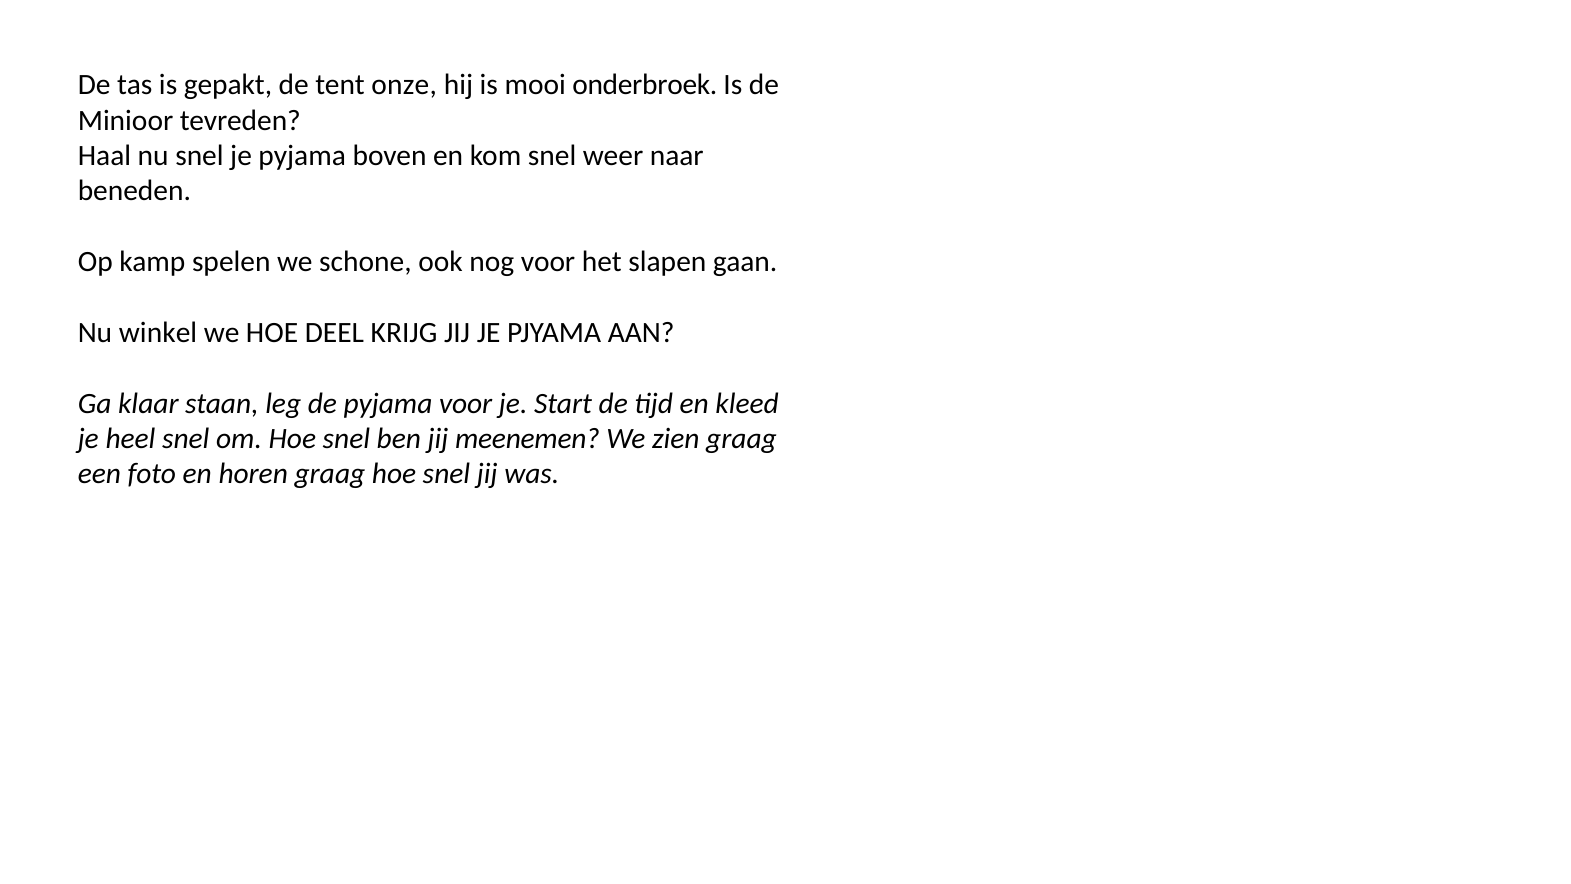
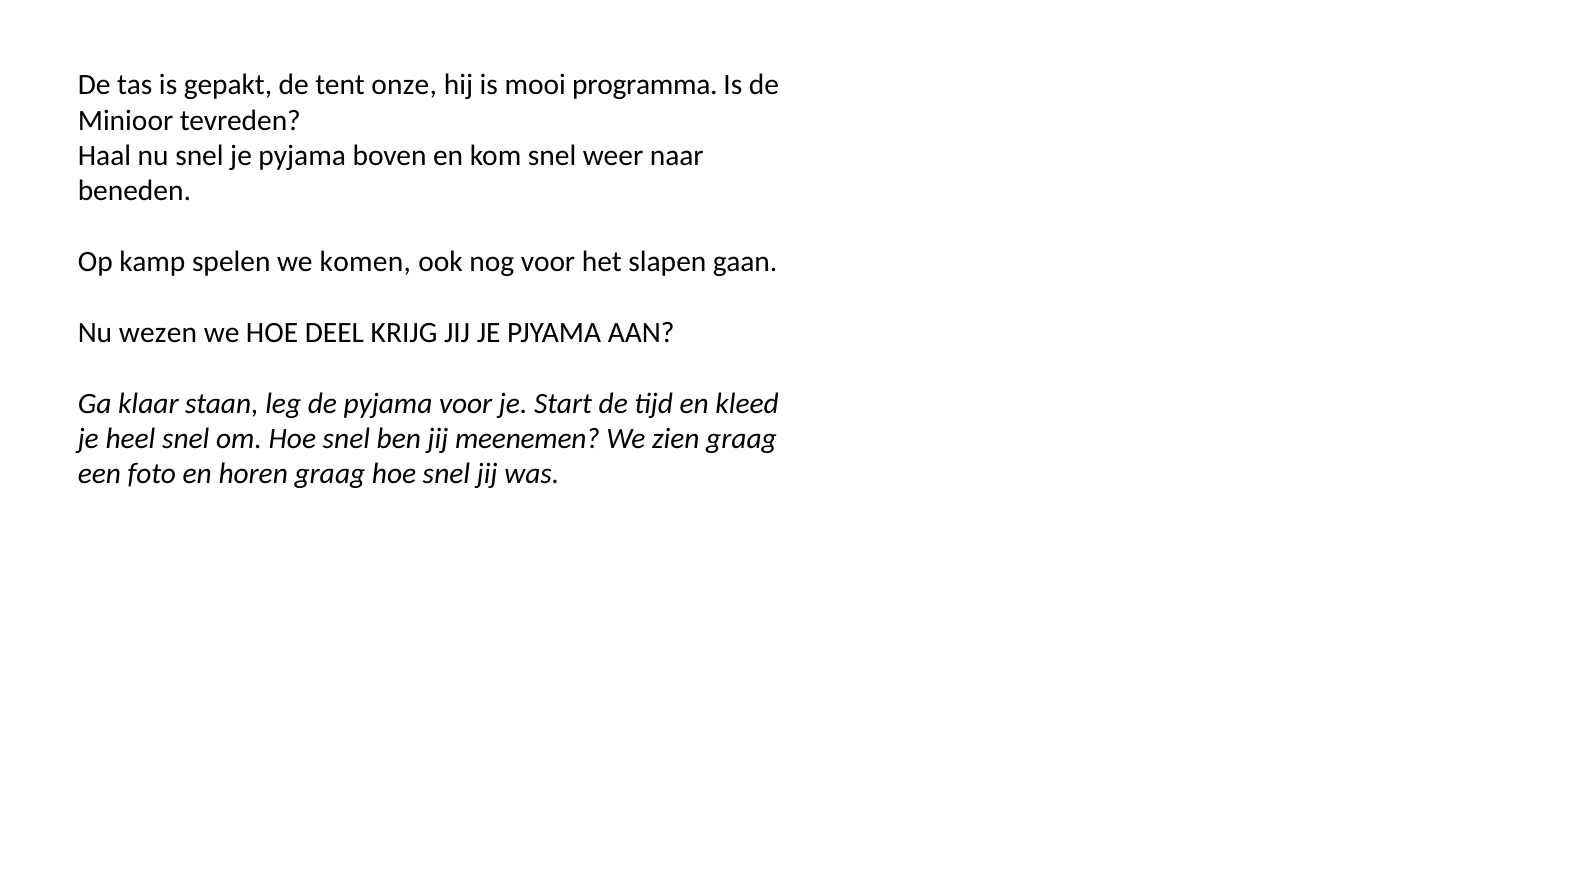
onderbroek: onderbroek -> programma (645, 85)
schone: schone -> komen (365, 262)
winkel: winkel -> wezen (158, 333)
